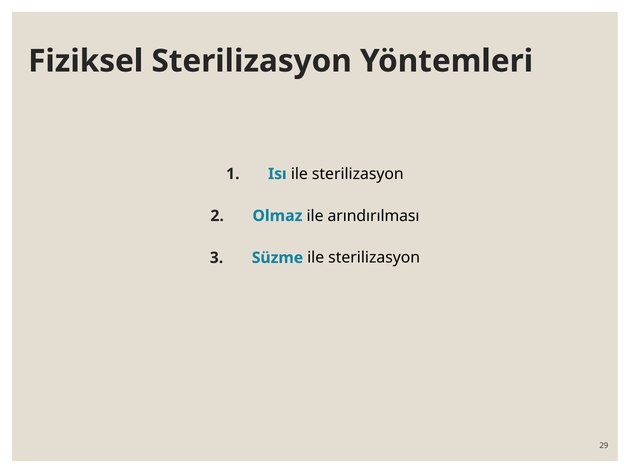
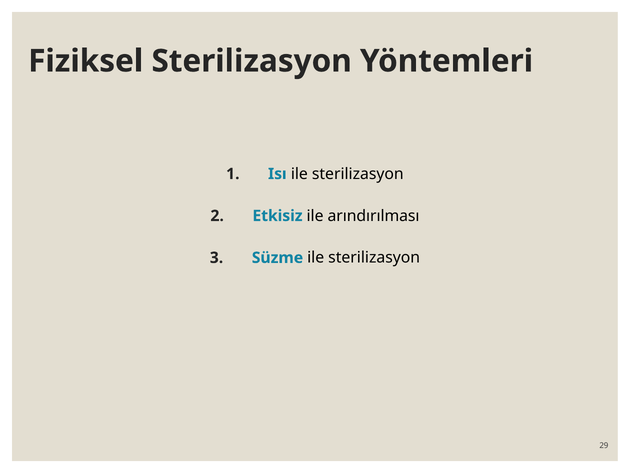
Olmaz: Olmaz -> Etkisiz (277, 216)
